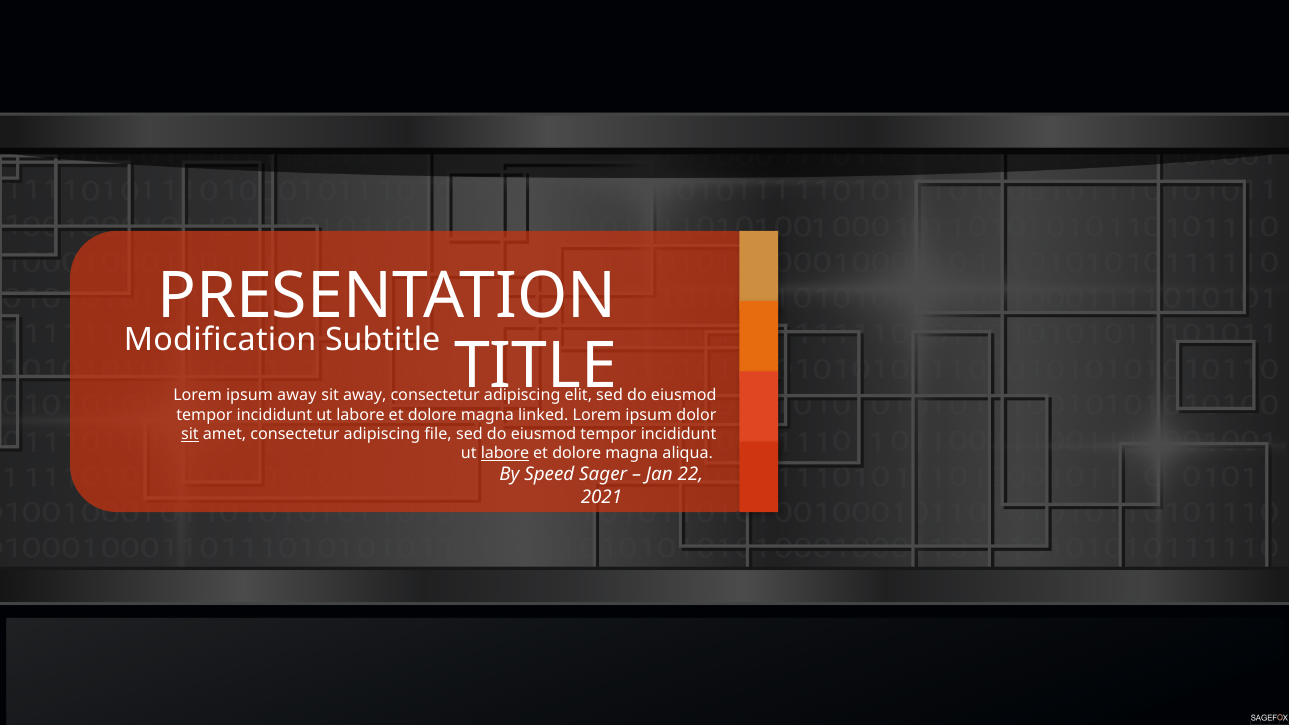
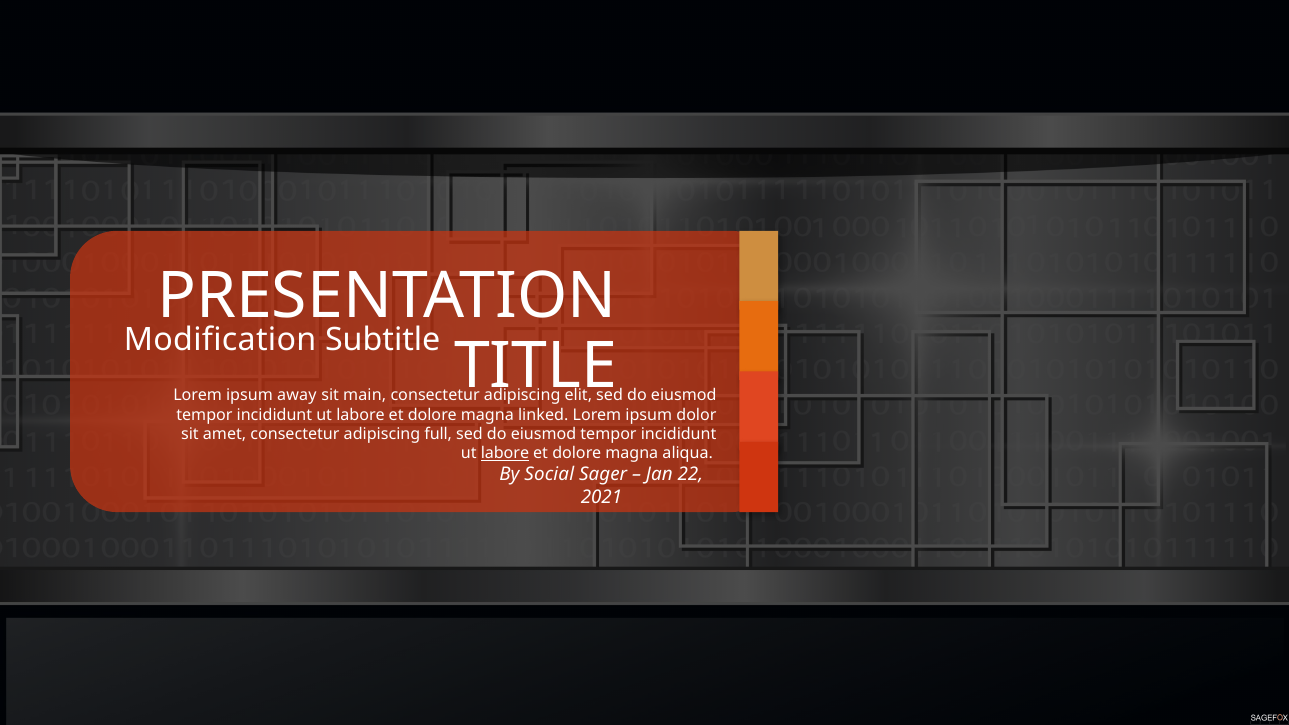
sit away: away -> main (365, 396)
sit underline: present -> none (190, 434)
file: file -> full (438, 434)
Speed: Speed -> Social (549, 475)
